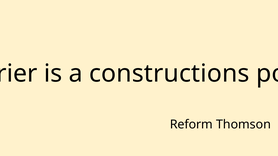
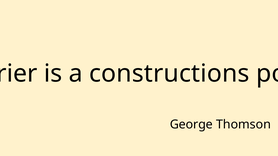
Reform: Reform -> George (191, 125)
